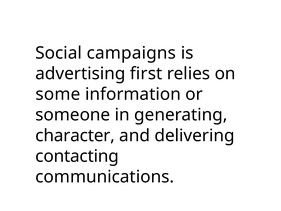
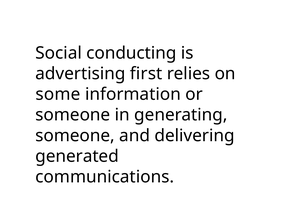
campaigns: campaigns -> conducting (131, 53)
character: character -> someone (75, 135)
contacting: contacting -> generated (77, 156)
